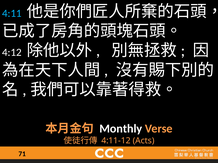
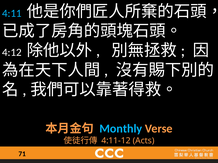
Monthly colour: white -> light blue (121, 129)
